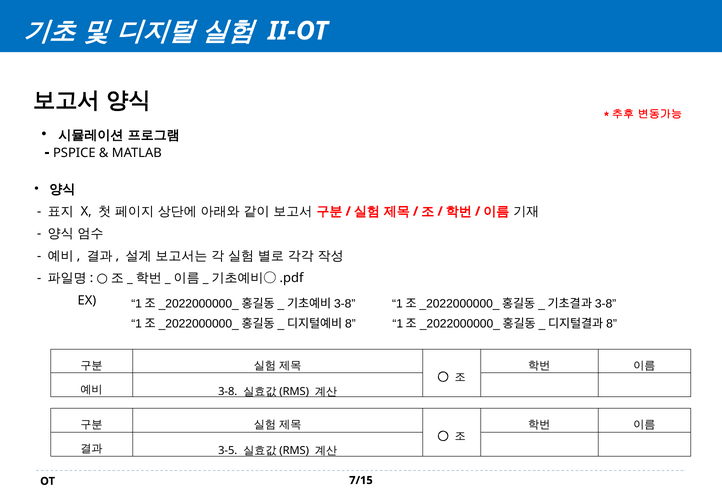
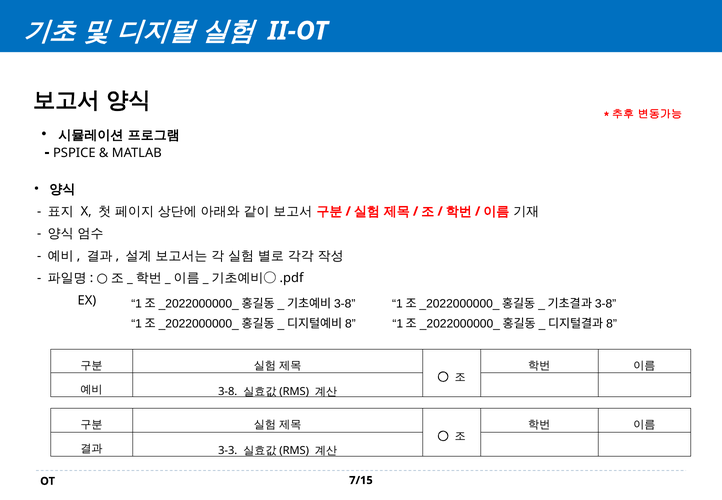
3-5: 3-5 -> 3-3 (228, 451)
